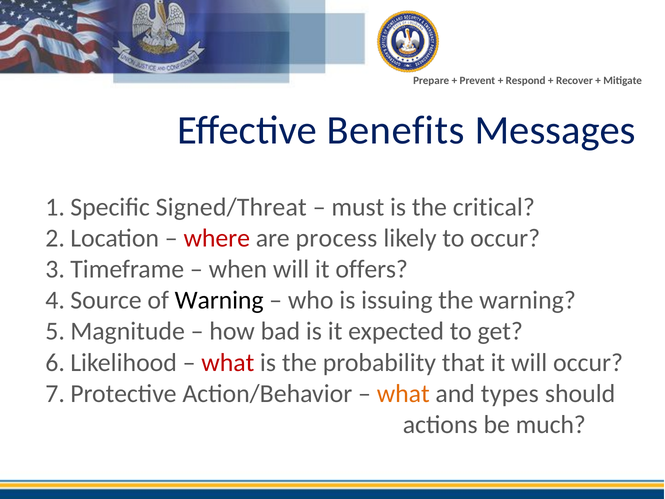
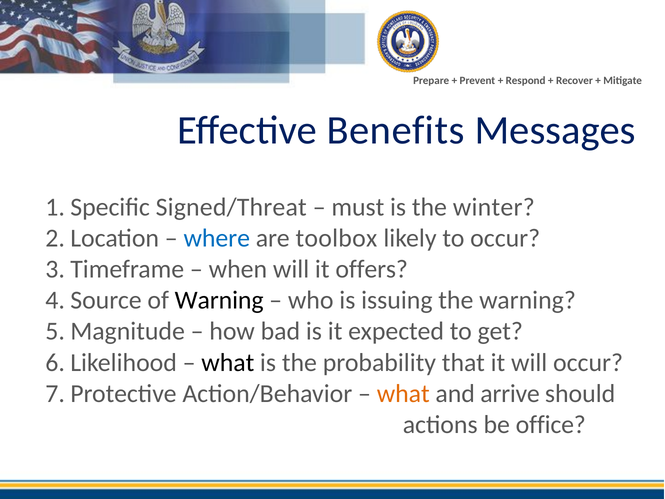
critical: critical -> winter (494, 207)
where colour: red -> blue (217, 238)
process: process -> toolbox (336, 238)
what colour: red -> black (228, 362)
types: types -> arrive (510, 393)
much: much -> office (551, 424)
